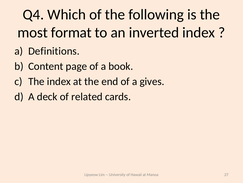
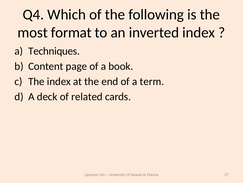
Definitions: Definitions -> Techniques (54, 51)
gives: gives -> term (152, 81)
